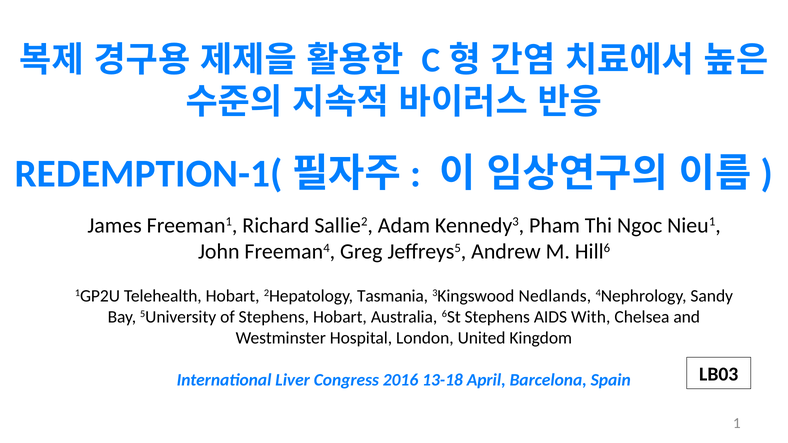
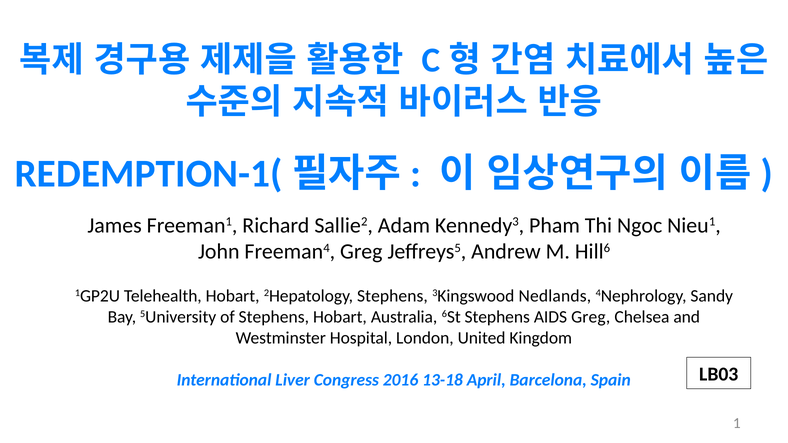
2Hepatology Tasmania: Tasmania -> Stephens (392, 296)
AIDS With: With -> Greg (591, 317)
